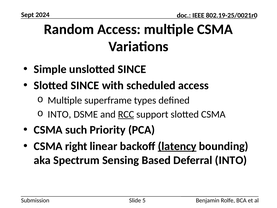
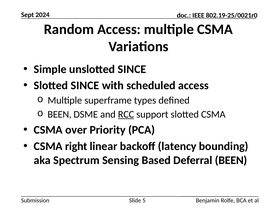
INTO: INTO -> BEEN (60, 114)
such: such -> over (76, 130)
latency underline: present -> none (177, 146)
Deferral INTO: INTO -> BEEN (231, 160)
